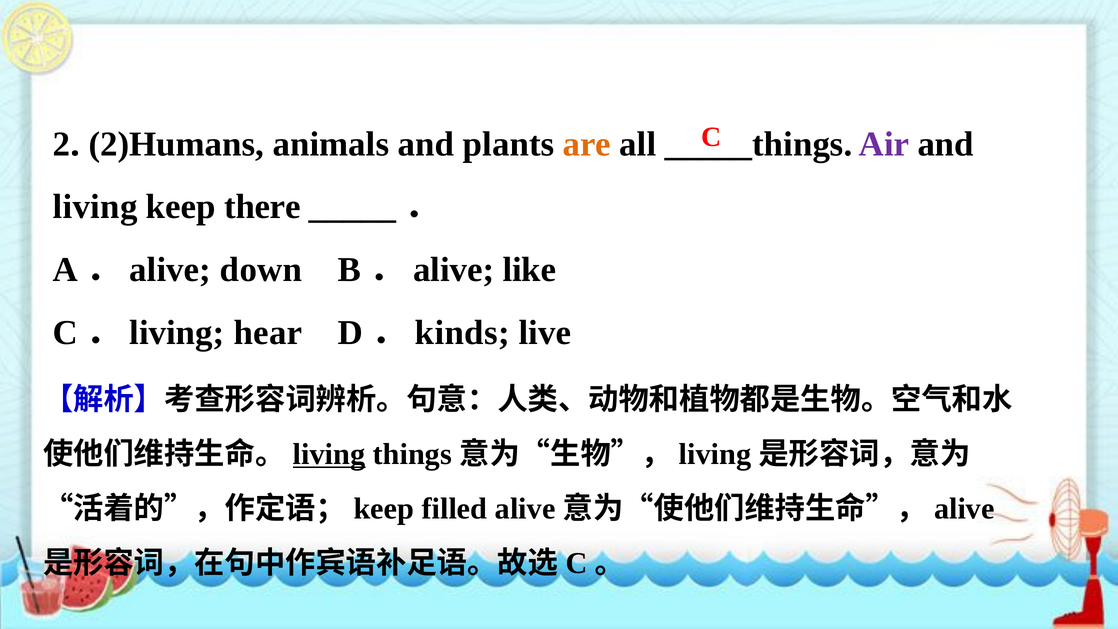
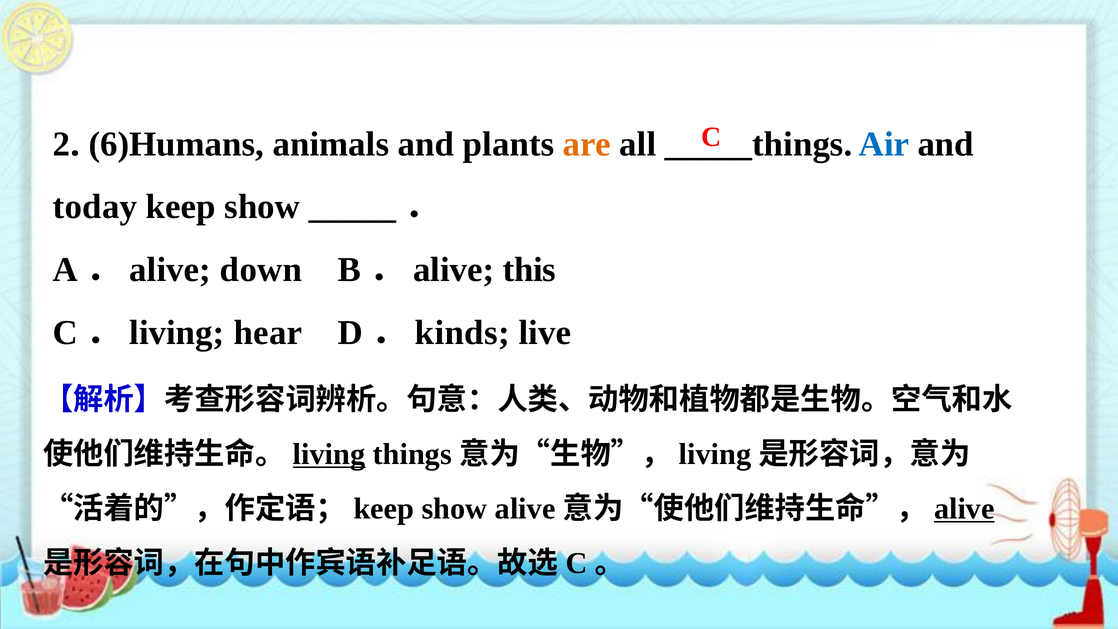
2)Humans: 2)Humans -> 6)Humans (176, 144)
Air colour: purple -> blue (884, 144)
living: living -> today (95, 207)
there: there -> show (262, 207)
like: like -> this (529, 270)
filled: filled -> show (454, 509)
alive underline: none -> present (964, 509)
